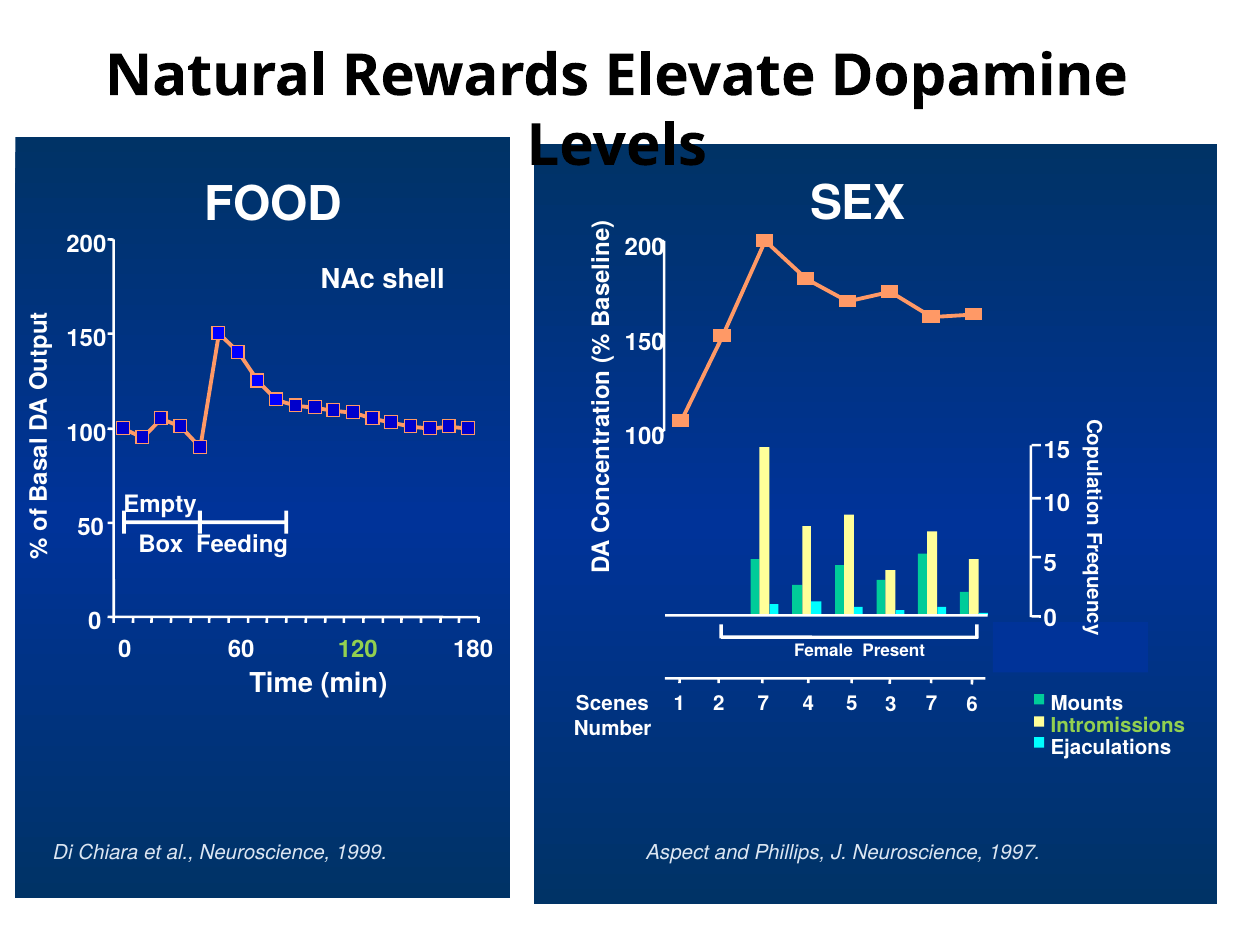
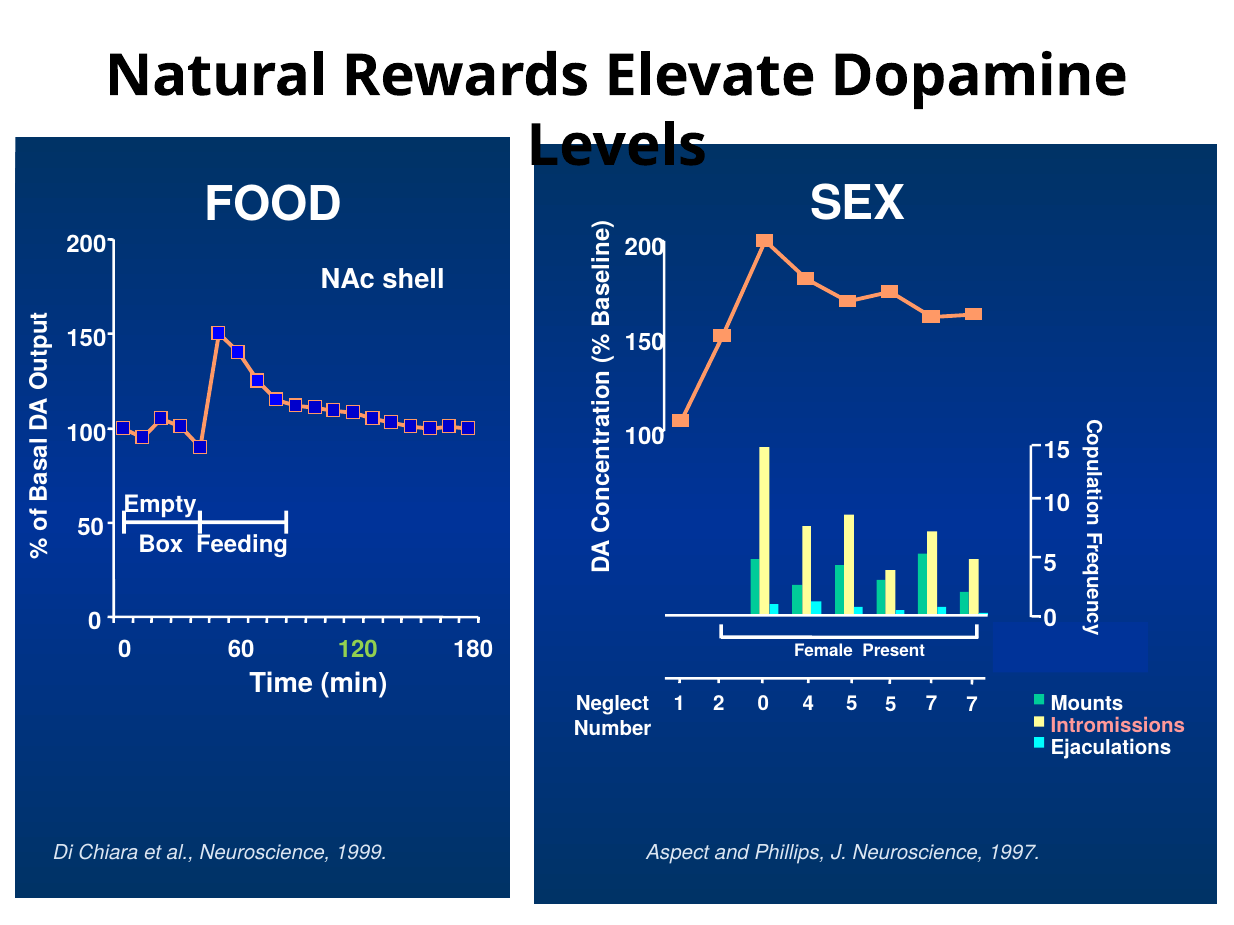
Scenes: Scenes -> Neglect (613, 704)
2 7: 7 -> 0 (763, 704)
5 3: 3 -> 5 (891, 705)
7 6: 6 -> 7 (972, 705)
Intromissions colour: light green -> pink (1118, 726)
